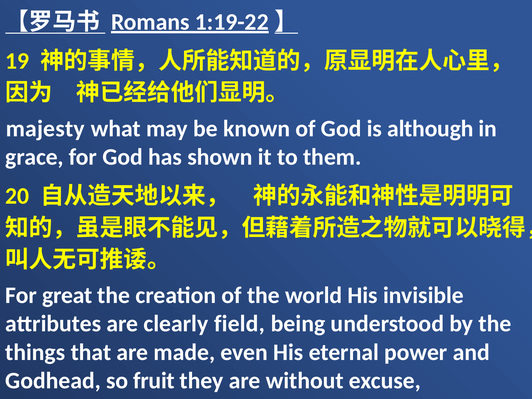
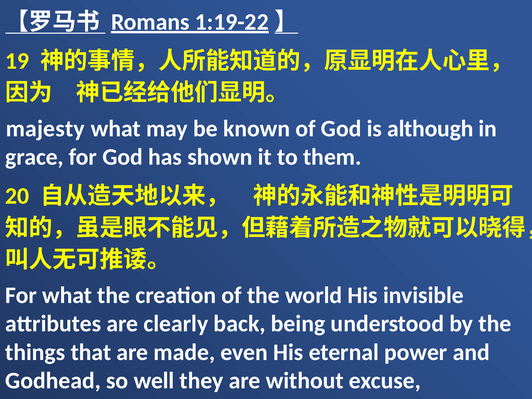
For great: great -> what (67, 295)
field: field -> back (240, 324)
fruit: fruit -> well (154, 381)
